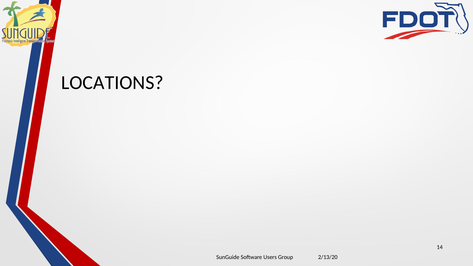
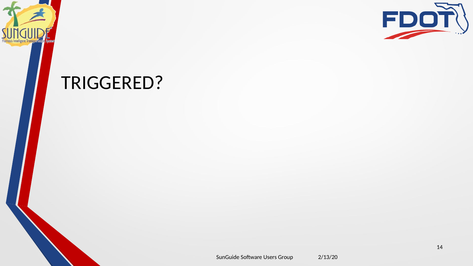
LOCATIONS: LOCATIONS -> TRIGGERED (112, 83)
